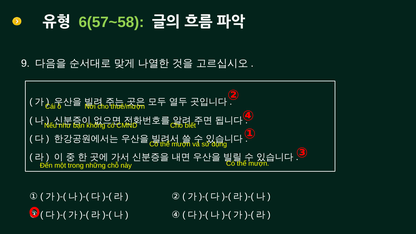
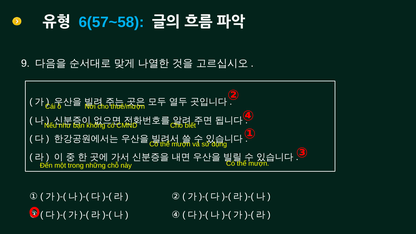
6(57~58 colour: light green -> light blue (111, 22)
